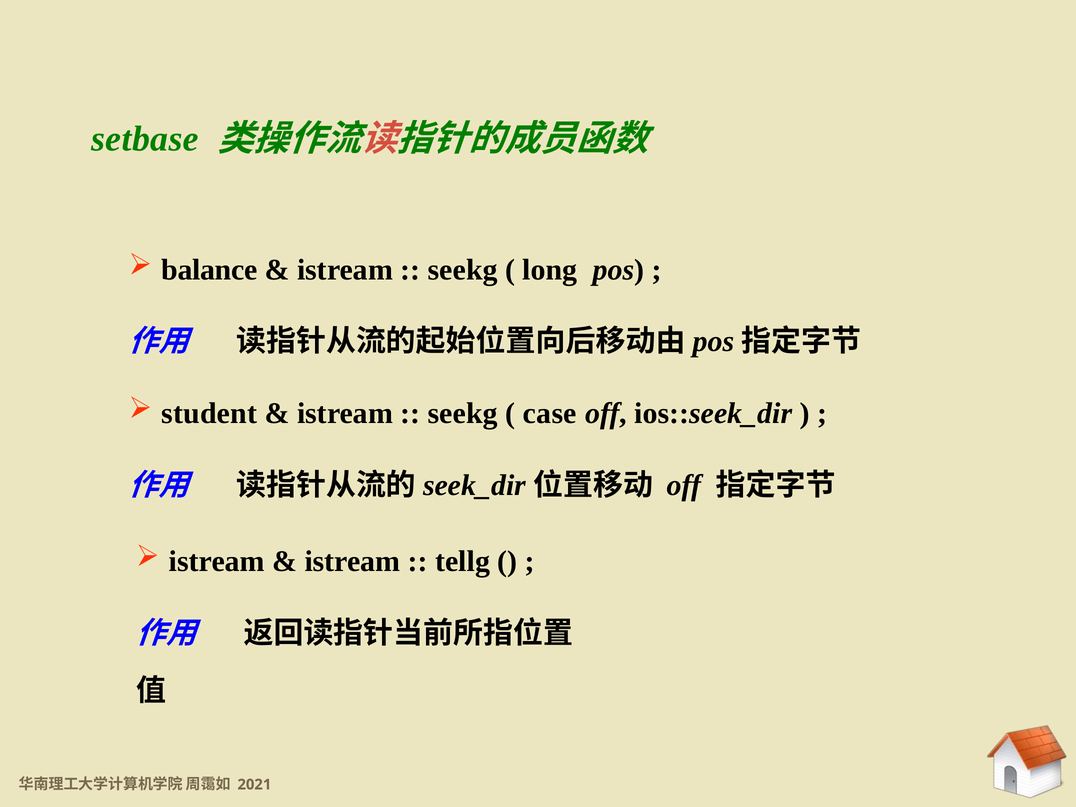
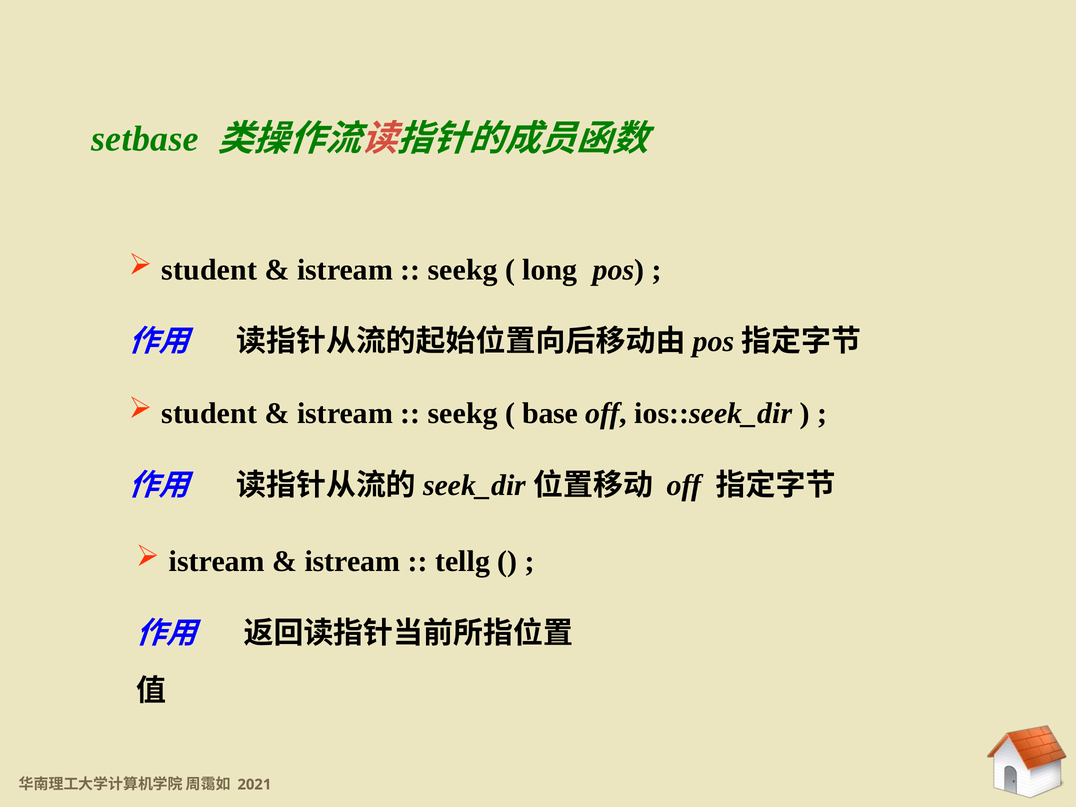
balance: balance -> student (209, 270)
case: case -> base (550, 413)
